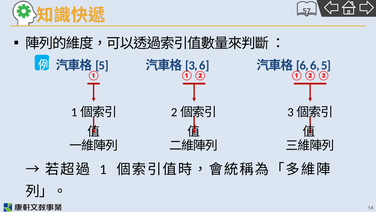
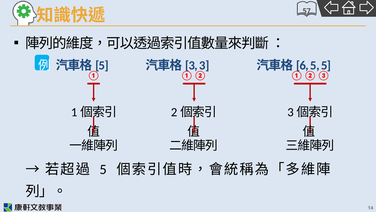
6: 6 -> 3 (204, 65)
6: 6 -> 5 (315, 65)
1: 1 -> 5 (103, 169)
